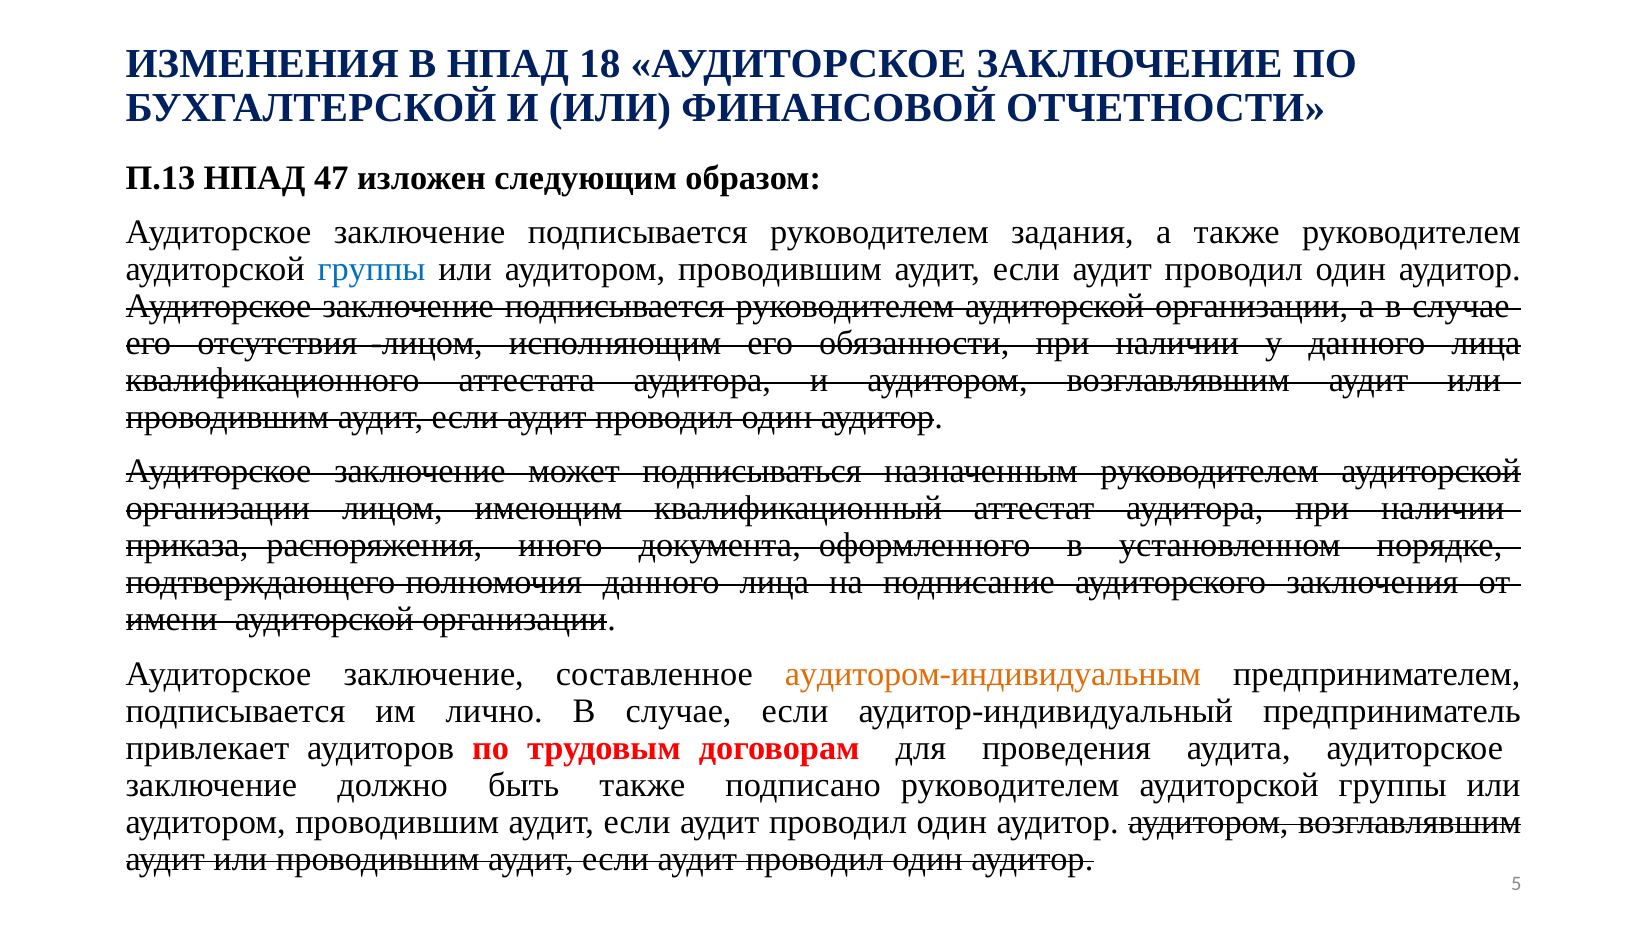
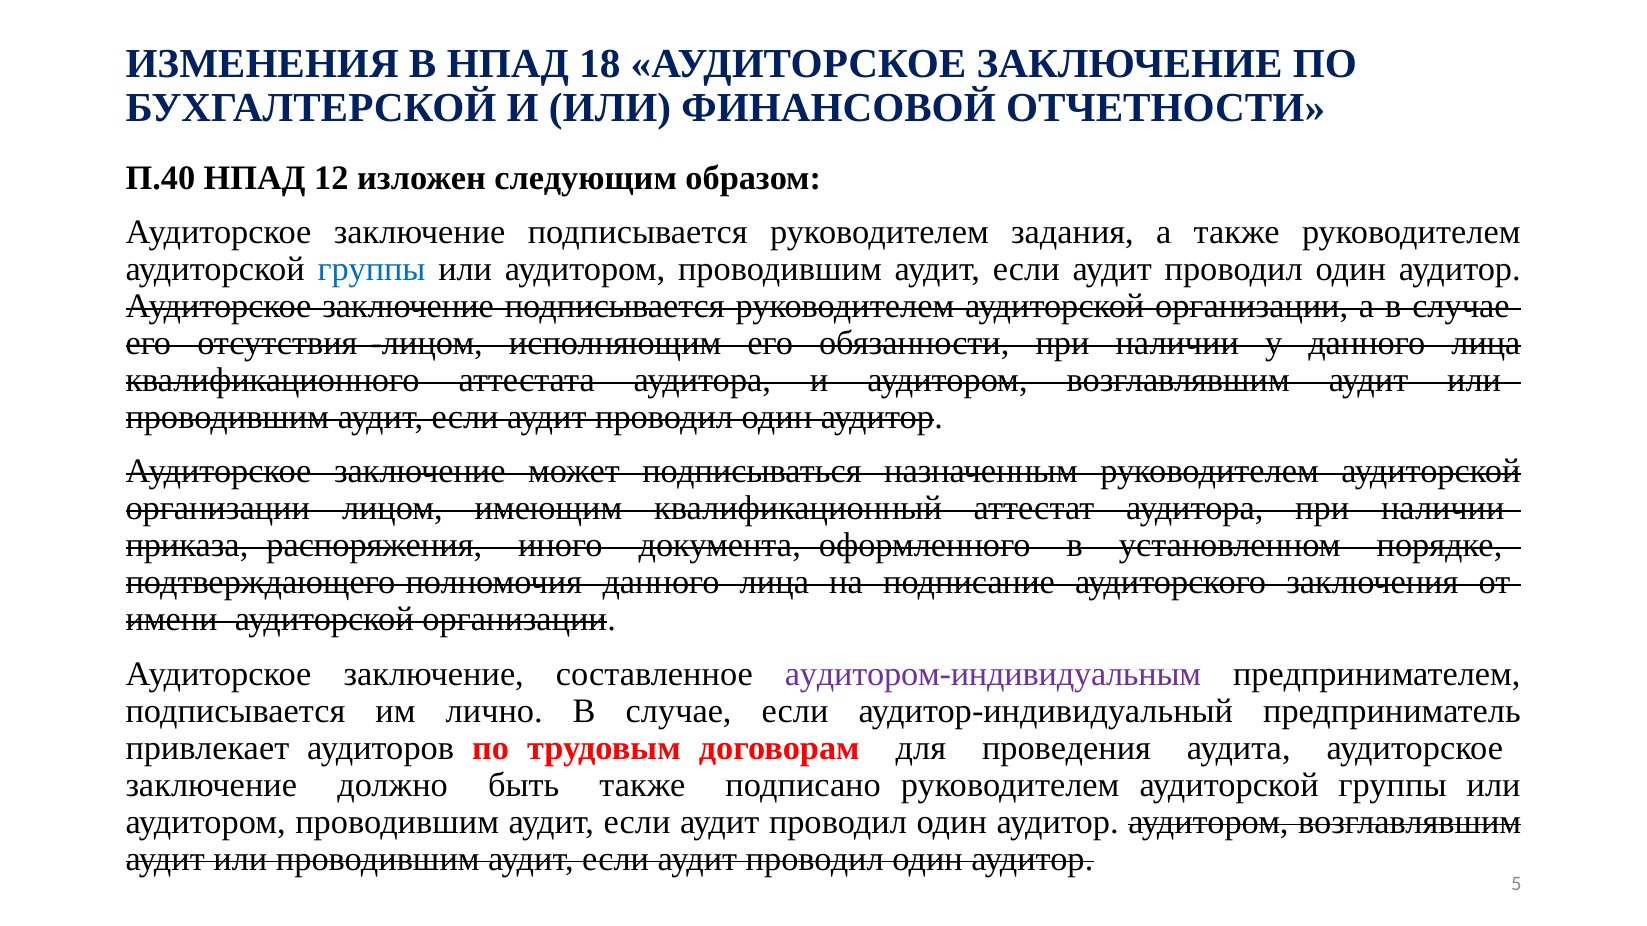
П.13: П.13 -> П.40 (160, 178)
47: 47 -> 12 (331, 178)
аудитором-индивидуальным colour: orange -> purple (993, 674)
